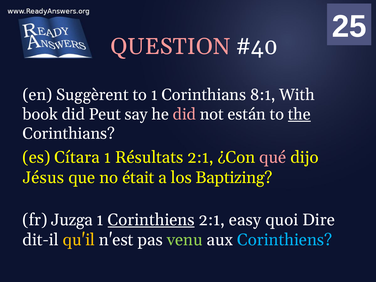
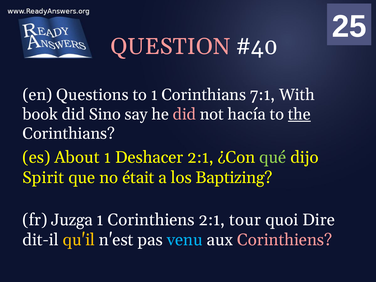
Suggèrent: Suggèrent -> Questions (92, 95)
8:1: 8:1 -> 7:1 (263, 95)
Peut: Peut -> Sino (105, 114)
están: están -> hacía (247, 114)
Cítara: Cítara -> About (77, 157)
Résultats: Résultats -> Deshacer (149, 157)
qué colour: pink -> light green (273, 157)
Jésus: Jésus -> Spirit (43, 178)
Corinthiens underline: present -> none (151, 220)
easy: easy -> tour (245, 220)
venu colour: light green -> light blue (185, 240)
Corinthiens colour: light blue -> pink (285, 240)
